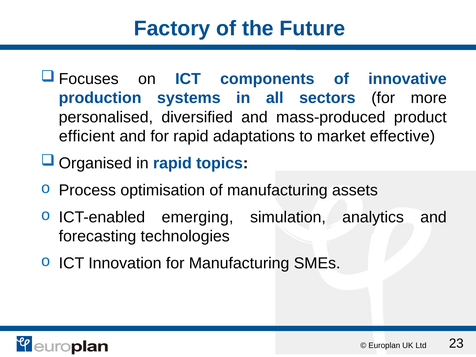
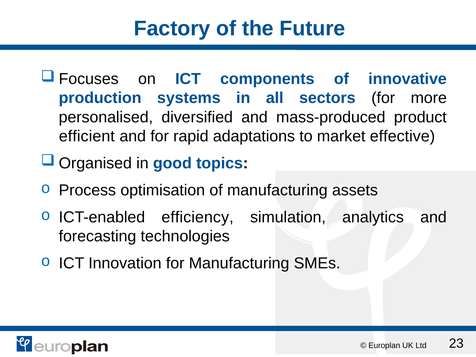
in rapid: rapid -> good (172, 163)
emerging: emerging -> efficiency (198, 217)
